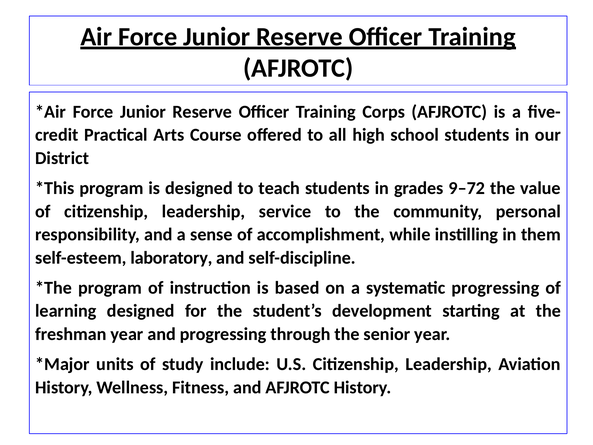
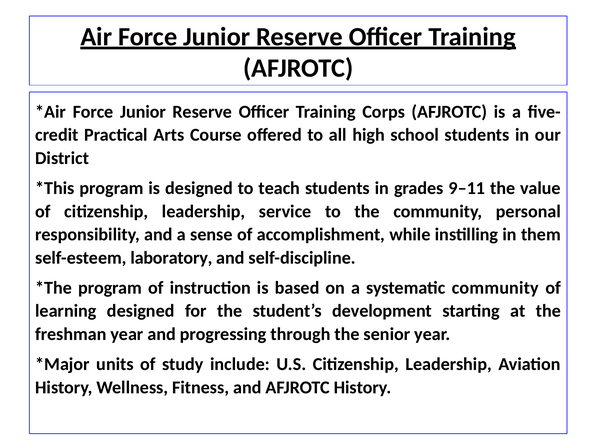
9–72: 9–72 -> 9–11 (467, 188)
systematic progressing: progressing -> community (495, 288)
